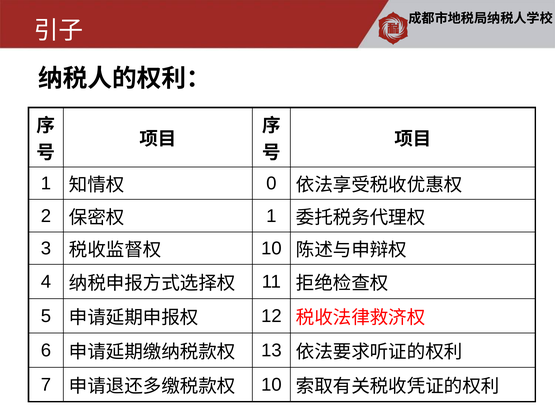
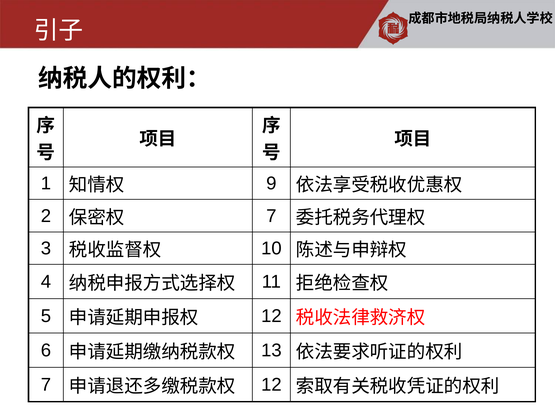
0: 0 -> 9 (271, 184)
1: 1 -> 7 (271, 216)
10: 10 -> 12 (271, 385)
